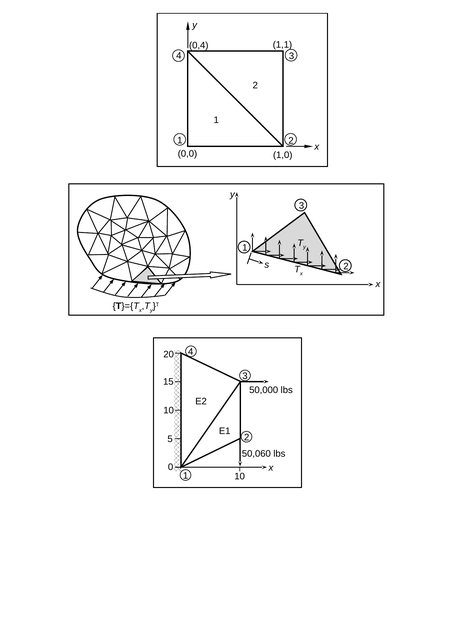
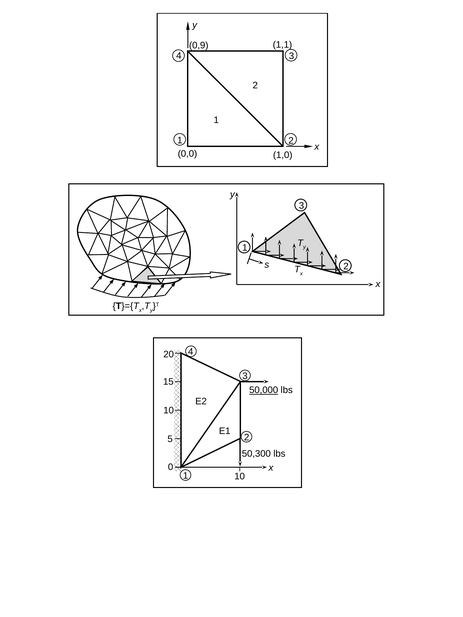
0,4: 0,4 -> 0,9 (199, 45)
50,000 underline: none -> present (264, 390)
50,060: 50,060 -> 50,300 (256, 454)
